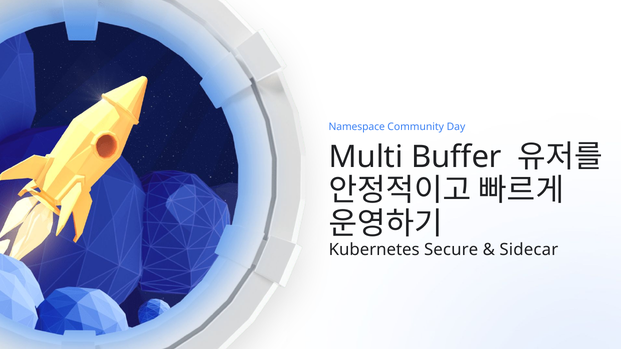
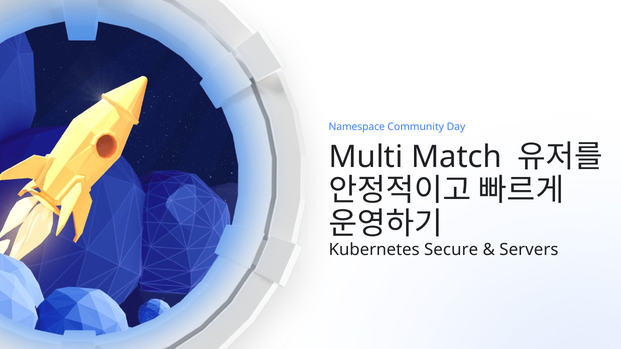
Buffer: Buffer -> Match (456, 157)
Sidecar: Sidecar -> Servers (529, 250)
